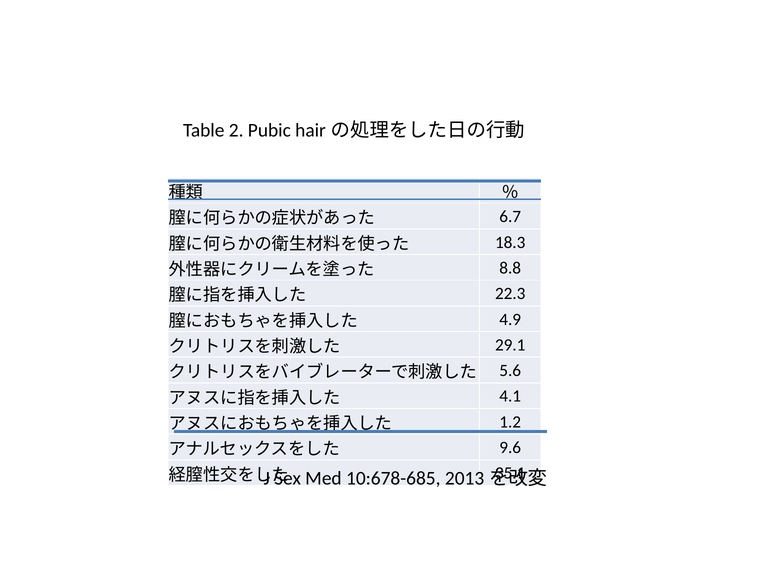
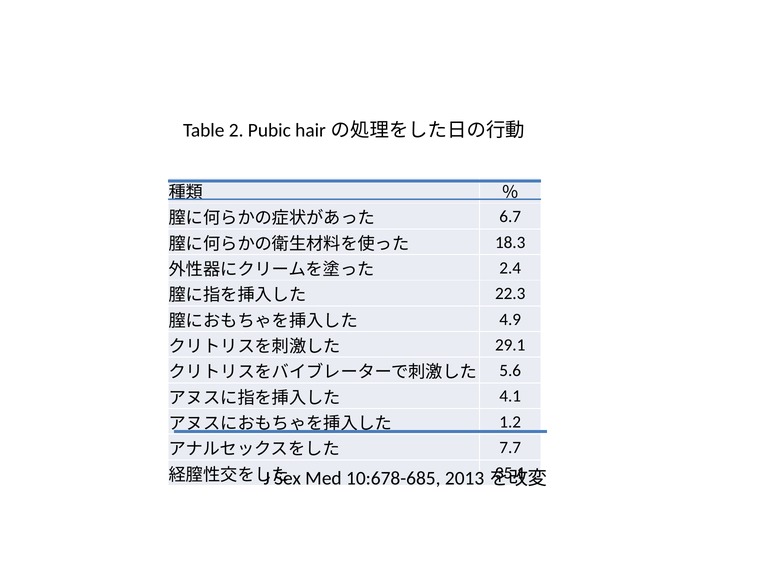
8.8: 8.8 -> 2.4 (510, 268)
9.6: 9.6 -> 7.7 (510, 448)
